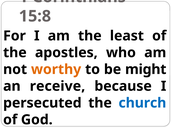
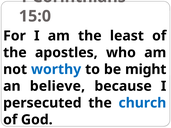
15:8: 15:8 -> 15:0 (35, 16)
worthy colour: orange -> blue (56, 69)
receive: receive -> believe (57, 86)
